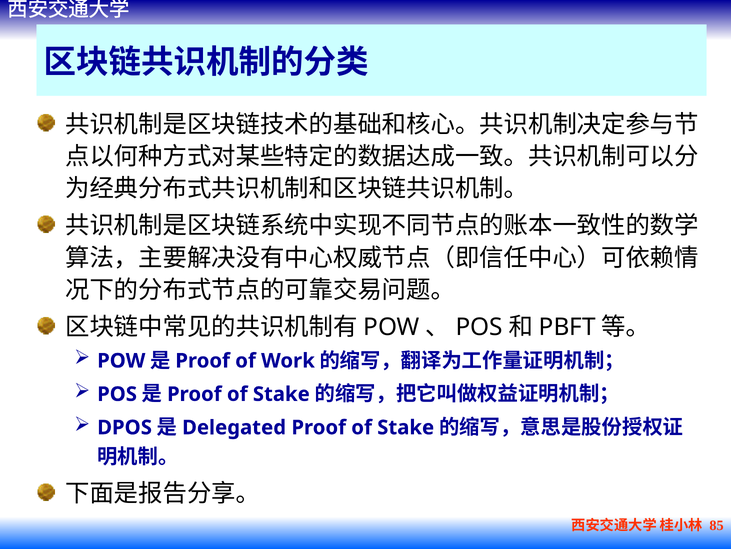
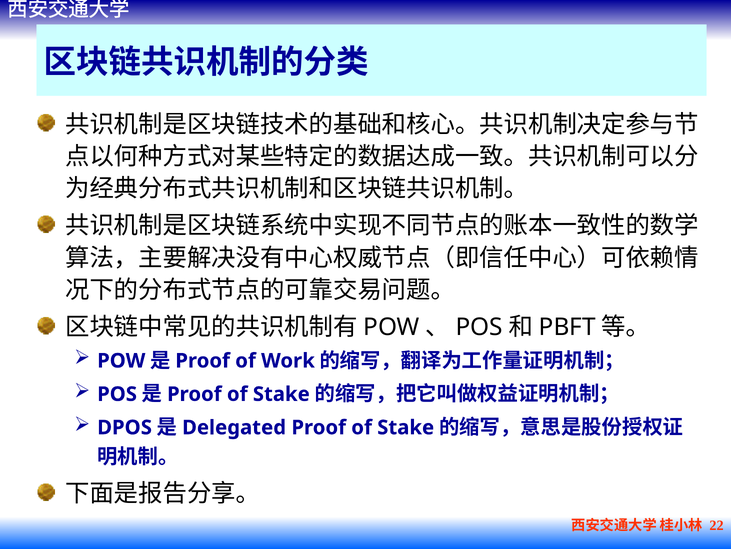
85: 85 -> 22 (717, 525)
